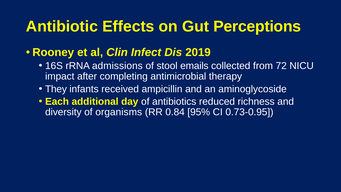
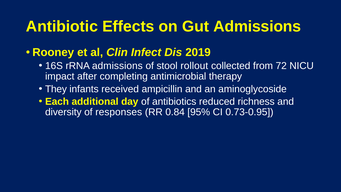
Gut Perceptions: Perceptions -> Admissions (257, 26)
emails: emails -> rollout (194, 66)
organisms: organisms -> responses (119, 112)
